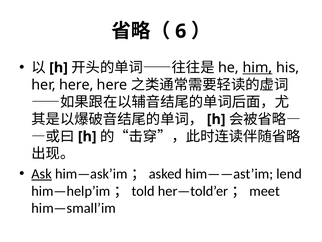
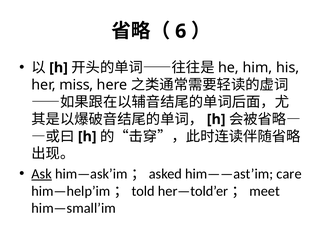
him underline: present -> none (257, 68)
her here: here -> miss (76, 85)
lend: lend -> care (289, 173)
